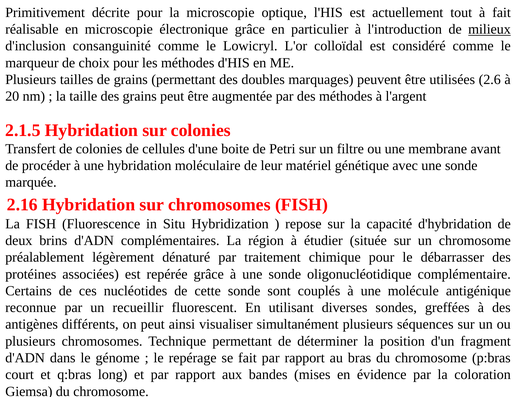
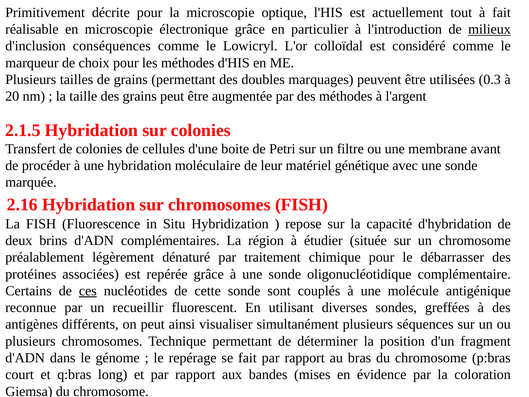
consanguinité: consanguinité -> conséquences (112, 46)
2.6: 2.6 -> 0.3 (490, 79)
ces underline: none -> present (88, 291)
